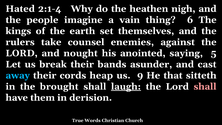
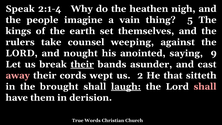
Hated: Hated -> Speak (20, 9)
6: 6 -> 5 (190, 20)
enemies: enemies -> weeping (132, 42)
5: 5 -> 9 (214, 53)
their underline: none -> present (82, 64)
away colour: light blue -> pink (18, 75)
heap: heap -> wept (101, 75)
9: 9 -> 2 (140, 75)
